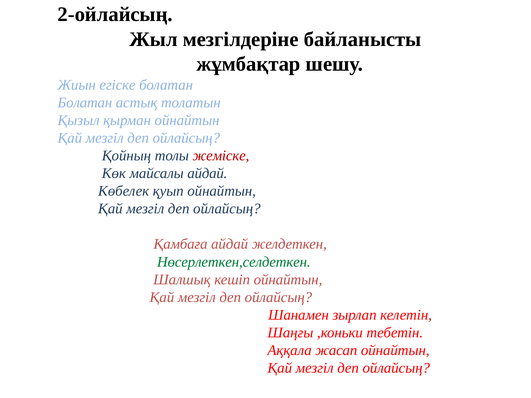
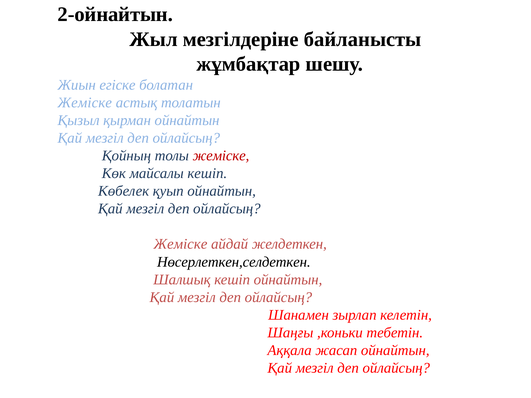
2-ойлайсың: 2-ойлайсың -> 2-ойнайтын (115, 14)
Болатан: Болатан -> Жеміске (85, 103)
майсалы айдай: айдай -> кешіп (207, 173)
Қамбаға: Қамбаға -> Жеміске (180, 244)
Нөсерлеткен,селдеткен colour: green -> black (234, 262)
